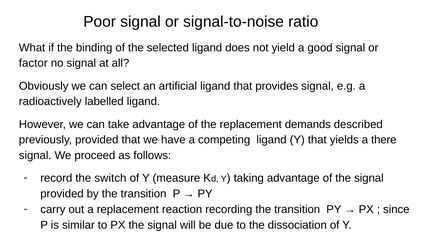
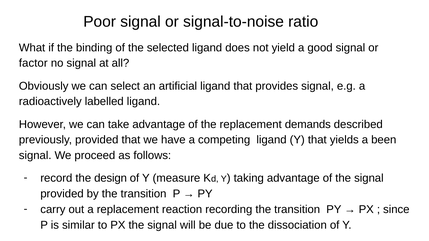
there: there -> been (384, 140)
switch: switch -> design (111, 178)
